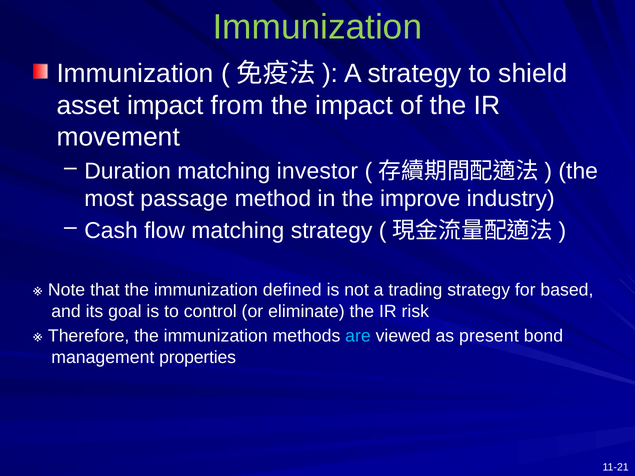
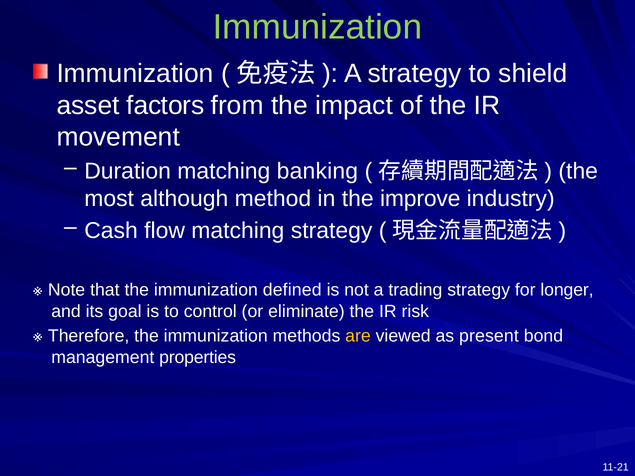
asset impact: impact -> factors (165, 105)
investor: investor -> banking (317, 171)
passage: passage -> although (184, 199)
based: based -> longer (567, 290)
are colour: light blue -> yellow (358, 336)
